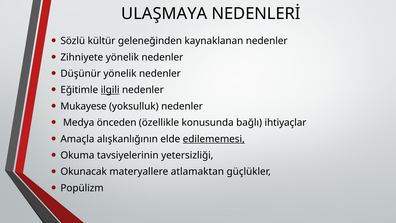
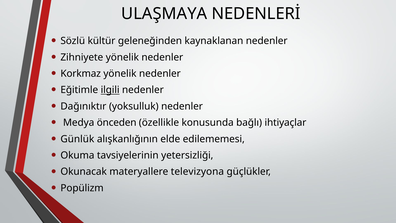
Düşünür: Düşünür -> Korkmaz (81, 74)
Mukayese: Mukayese -> Dağınıktır (83, 106)
Amaçla: Amaçla -> Günlük (77, 139)
edilememesi underline: present -> none (214, 139)
atlamaktan: atlamaktan -> televizyona (197, 172)
